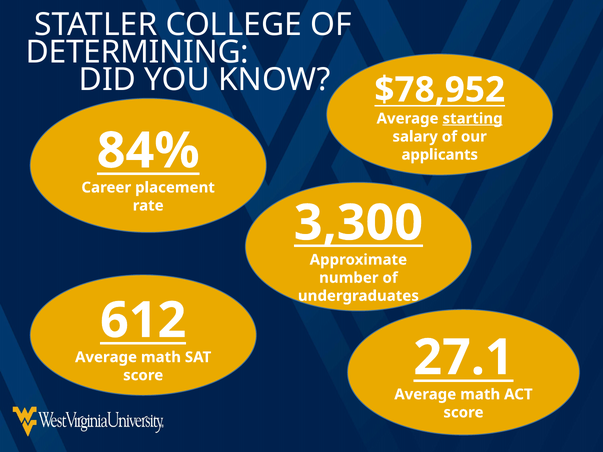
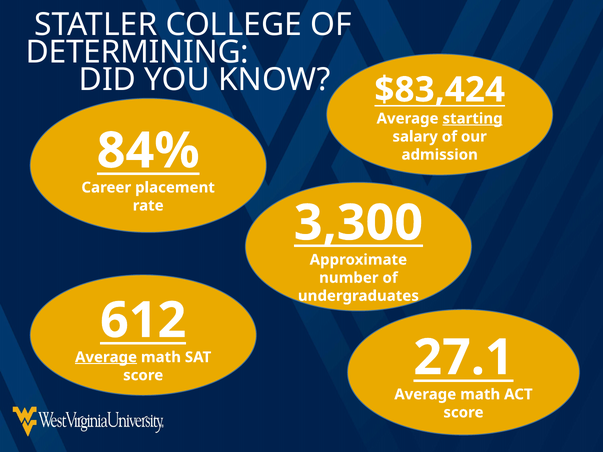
$78,952: $78,952 -> $83,424 (440, 90)
applicants: applicants -> admission (440, 155)
Average underline: none -> present (106, 357)
